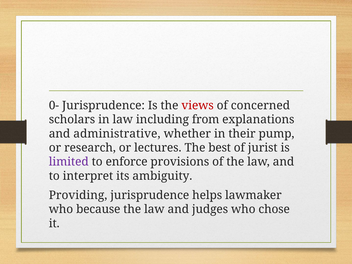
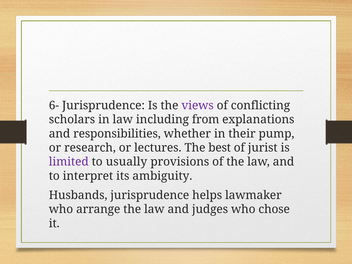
0-: 0- -> 6- (54, 105)
views colour: red -> purple (198, 105)
concerned: concerned -> conflicting (260, 105)
administrative: administrative -> responsibilities (117, 134)
enforce: enforce -> usually (126, 162)
Providing: Providing -> Husbands (78, 195)
because: because -> arrange (98, 209)
